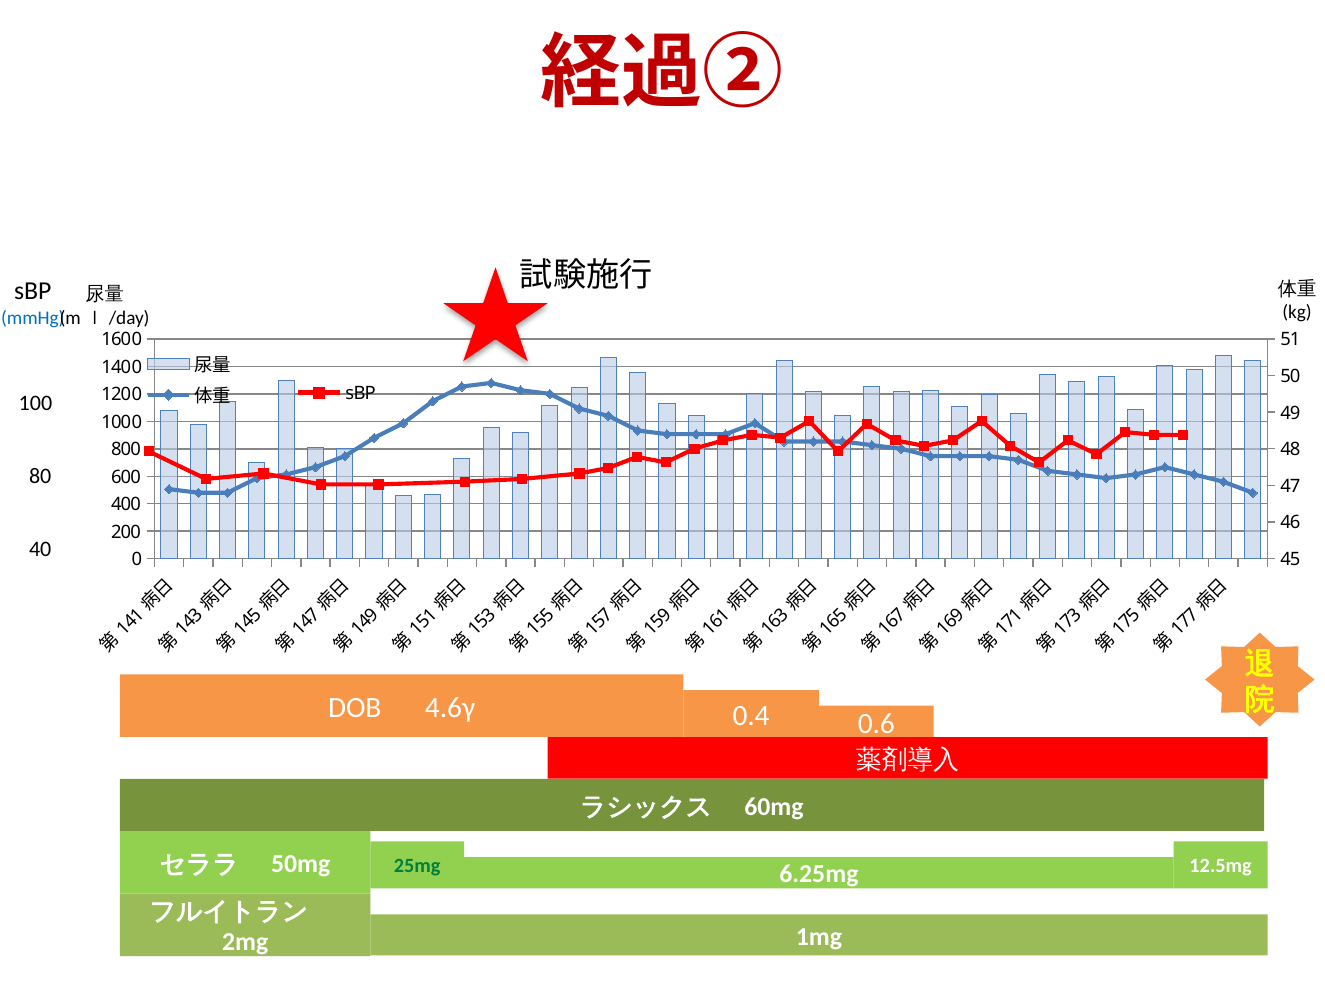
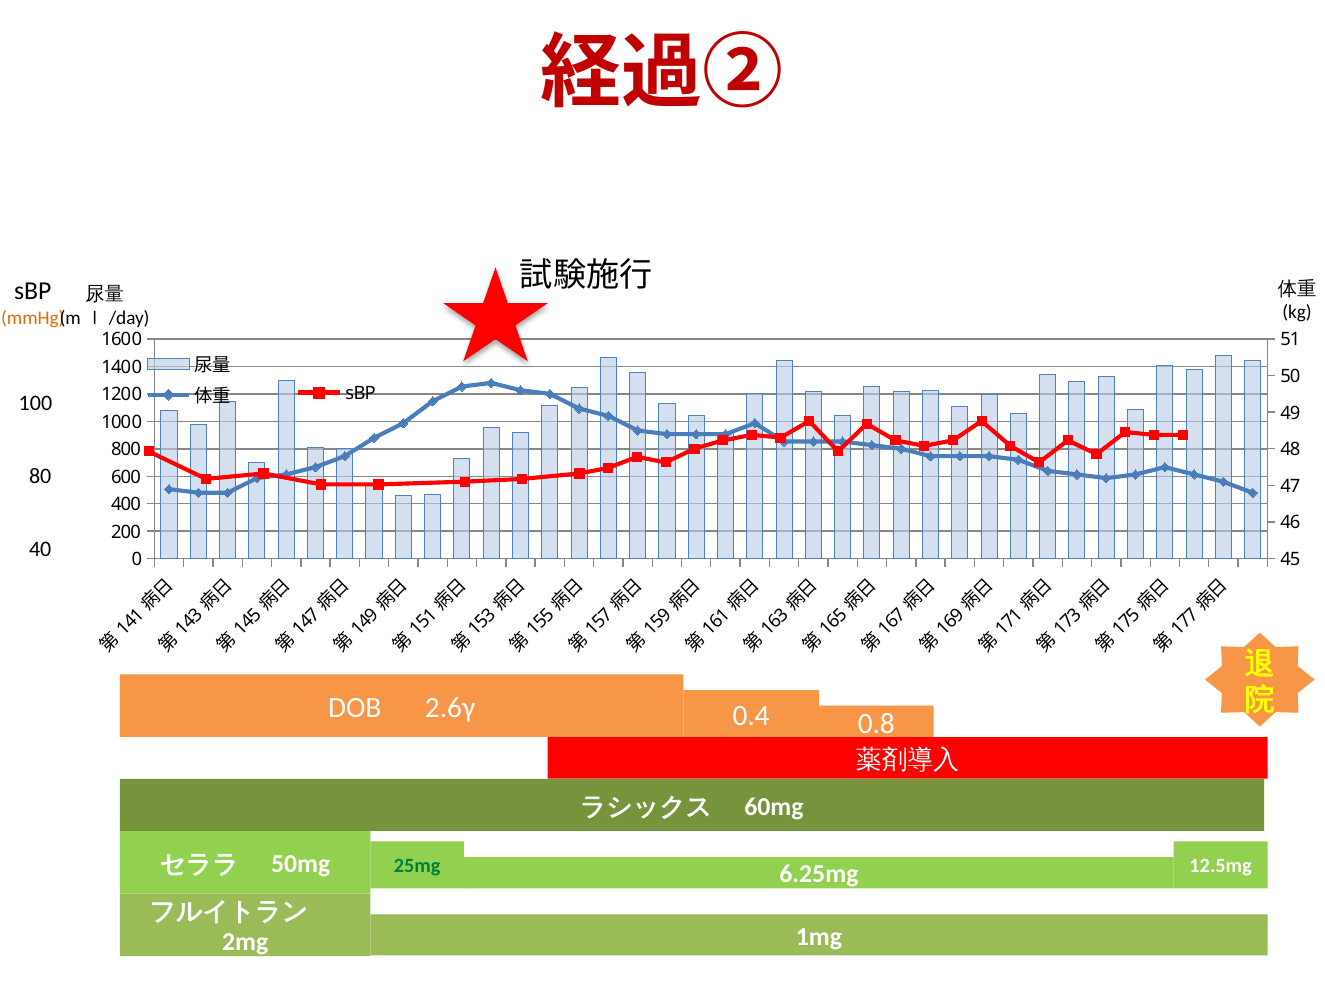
mmHg colour: blue -> orange (33, 318)
4.6γ: 4.6γ -> 2.6γ (450, 708)
0.6: 0.6 -> 0.8 (876, 723)
